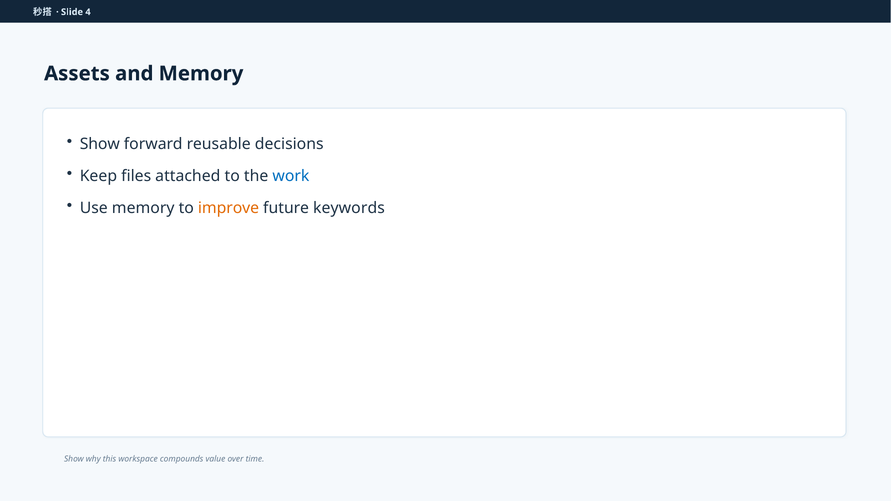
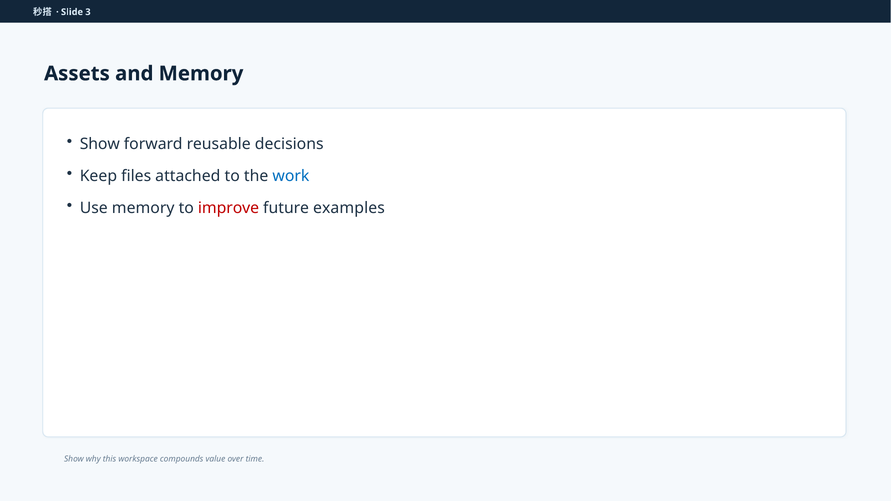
4: 4 -> 3 (88, 12)
improve colour: orange -> red (229, 208)
keywords: keywords -> examples (349, 208)
